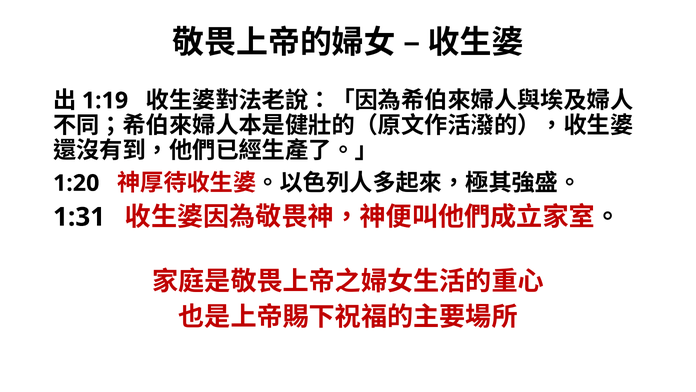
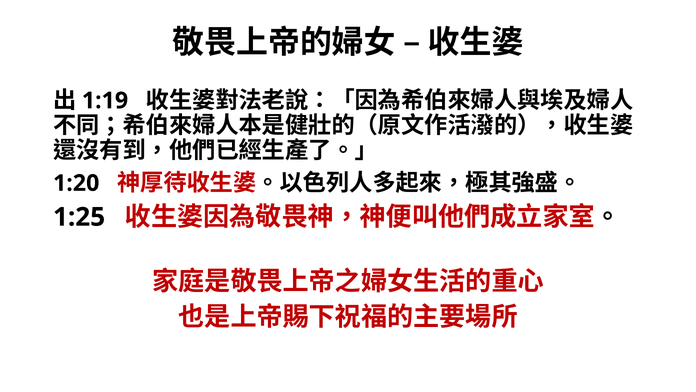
1:31: 1:31 -> 1:25 (79, 217)
